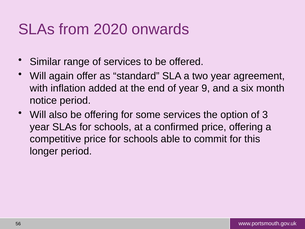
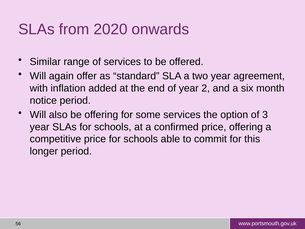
9: 9 -> 2 (206, 88)
